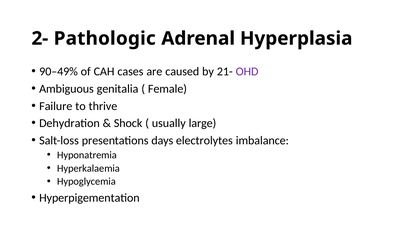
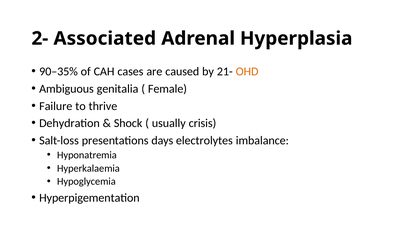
Pathologic: Pathologic -> Associated (105, 39)
90–49%: 90–49% -> 90–35% (59, 72)
OHD colour: purple -> orange (247, 72)
large: large -> crisis (202, 123)
